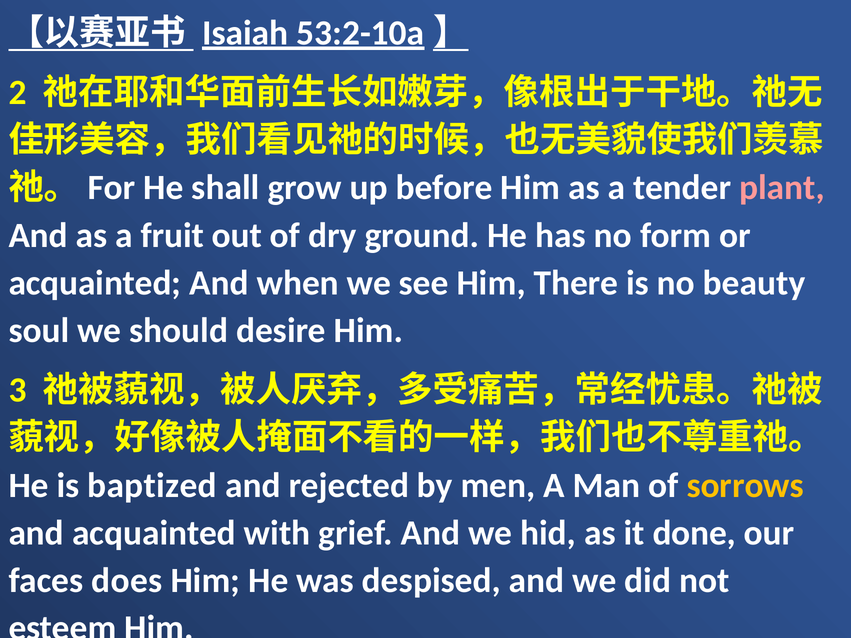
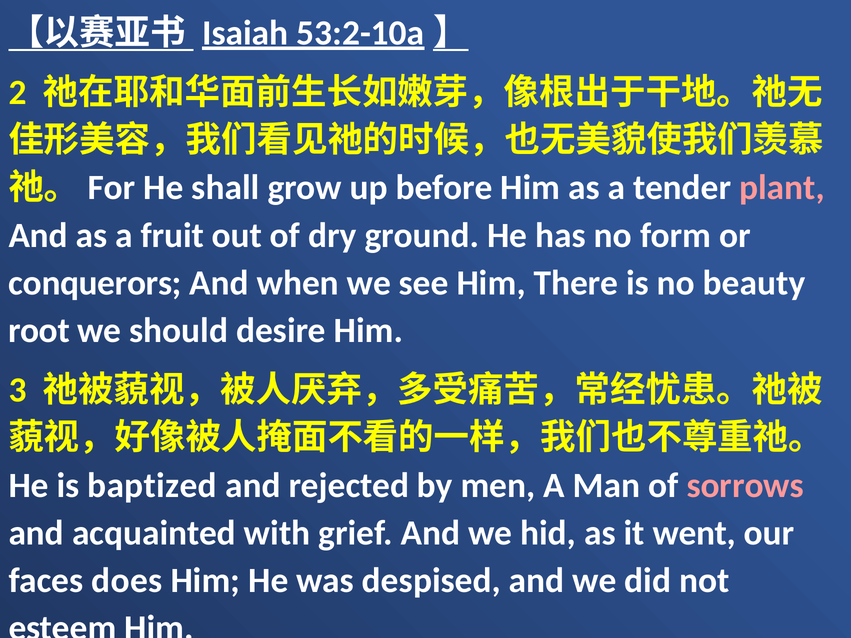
acquainted: acquainted -> conquerors (95, 283)
soul: soul -> root (39, 331)
sorrows colour: yellow -> pink (745, 486)
done: done -> went (694, 533)
